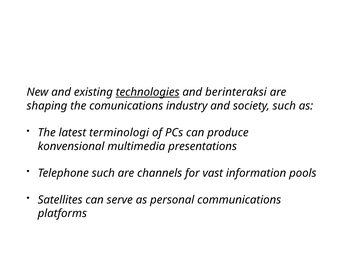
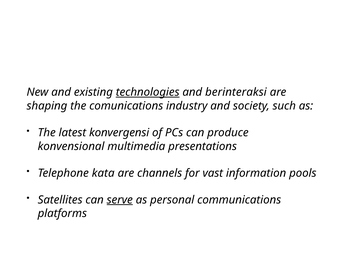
terminologi: terminologi -> konvergensi (119, 133)
Telephone such: such -> kata (103, 174)
serve underline: none -> present (120, 200)
